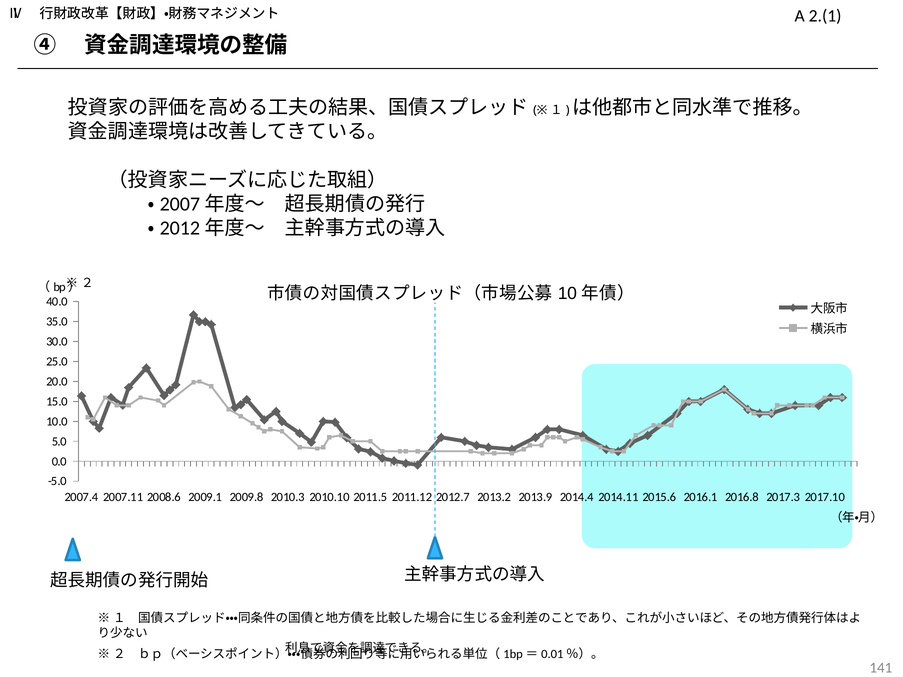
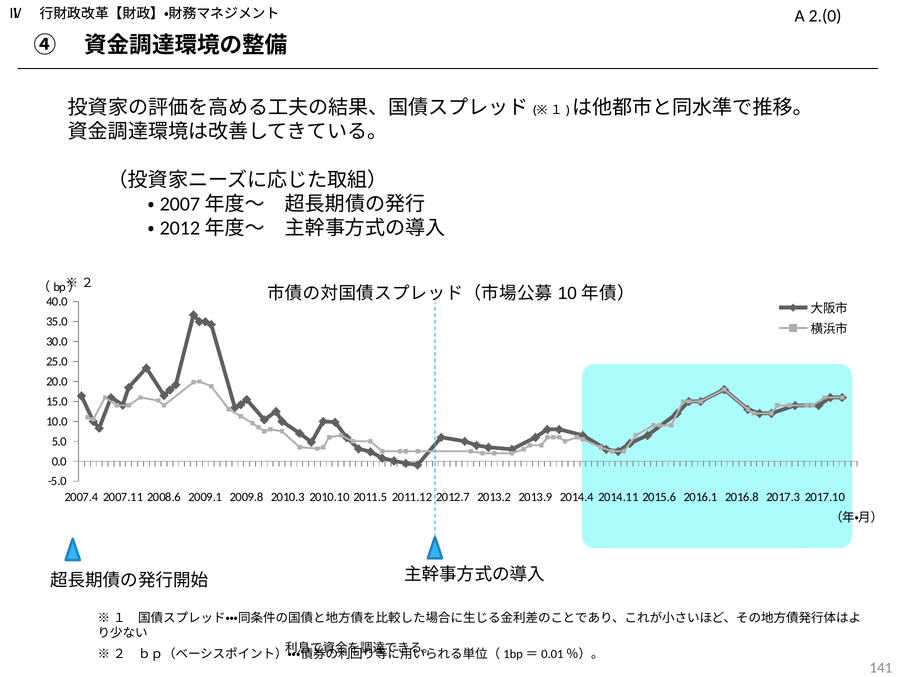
2.(1: 2.(1 -> 2.(0 (825, 16)
